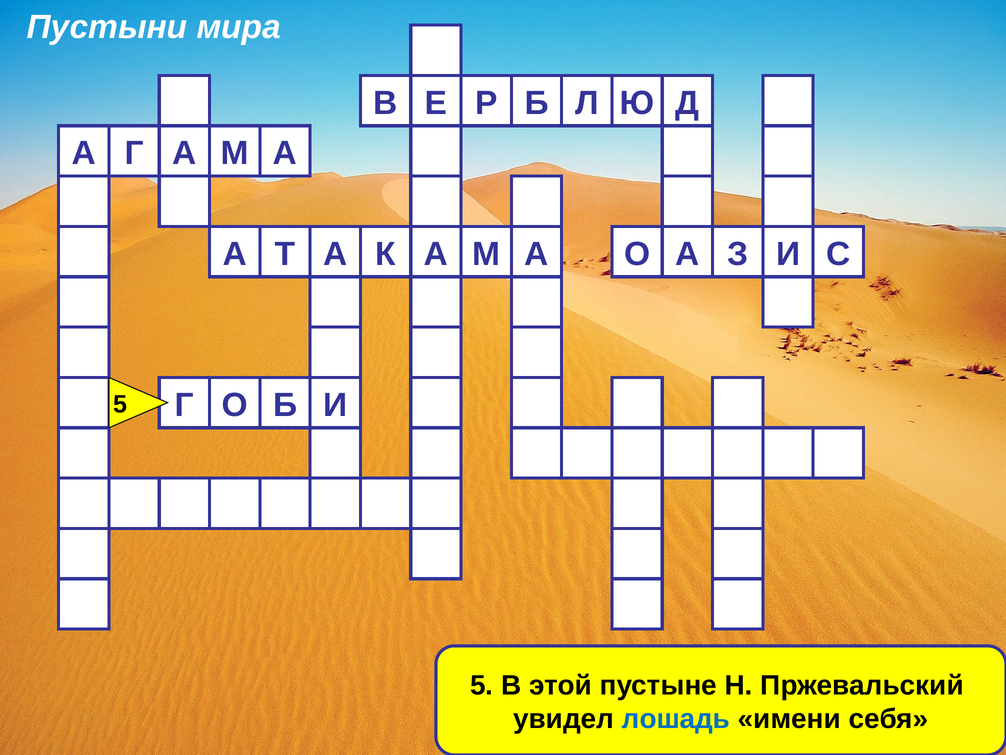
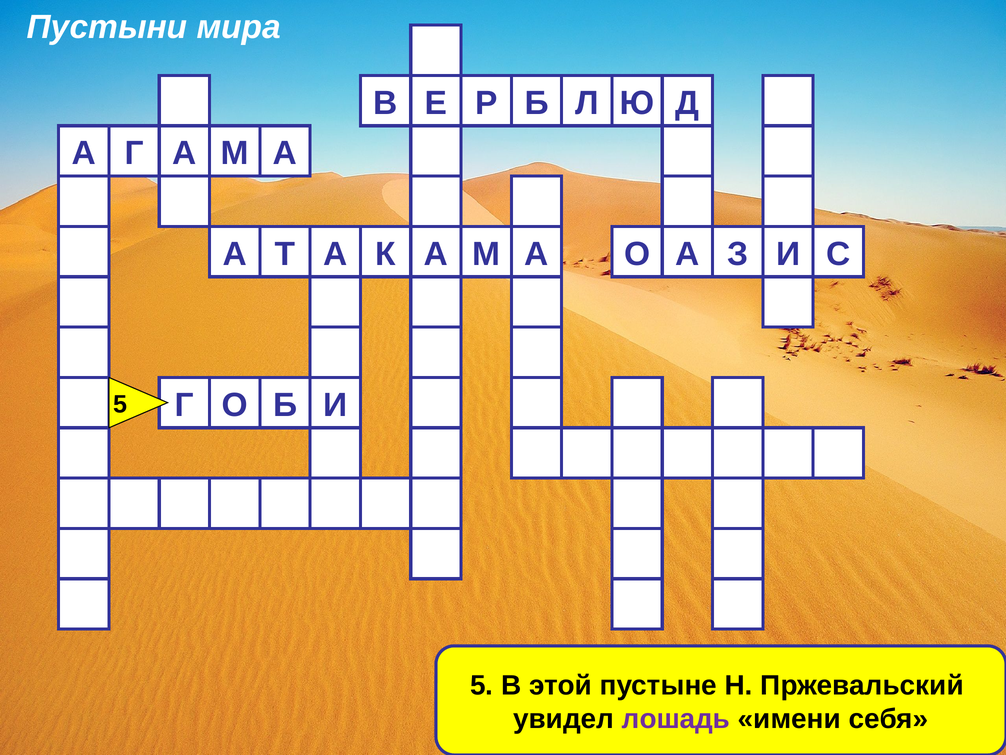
лошадь colour: blue -> purple (676, 719)
